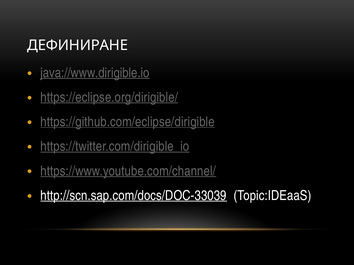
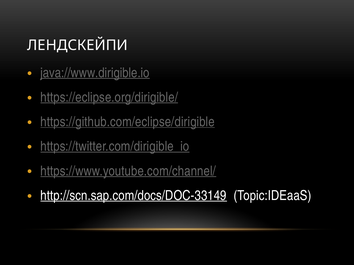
ДЕФИНИРАНЕ: ДЕФИНИРАНЕ -> ЛЕНДСКЕЙПИ (77, 45)
http://scn.sap.com/docs/DOC-33039: http://scn.sap.com/docs/DOC-33039 -> http://scn.sap.com/docs/DOC-33149 (133, 196)
